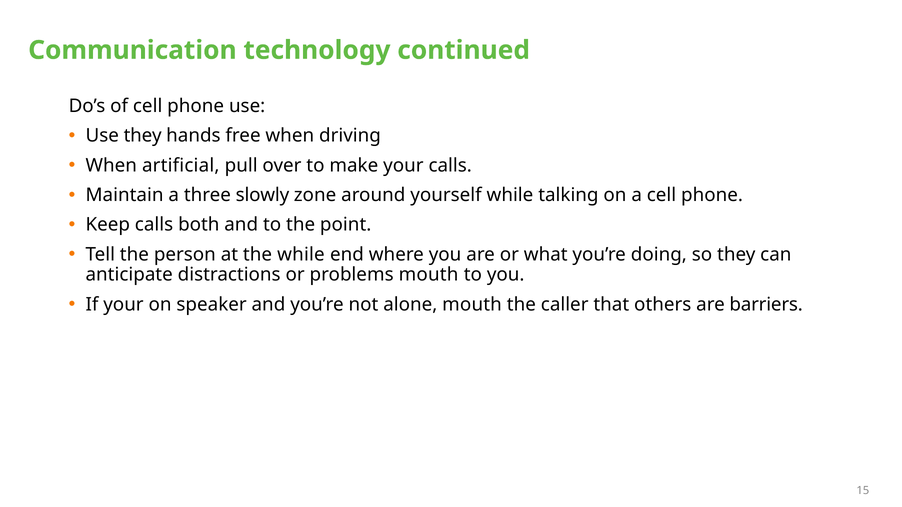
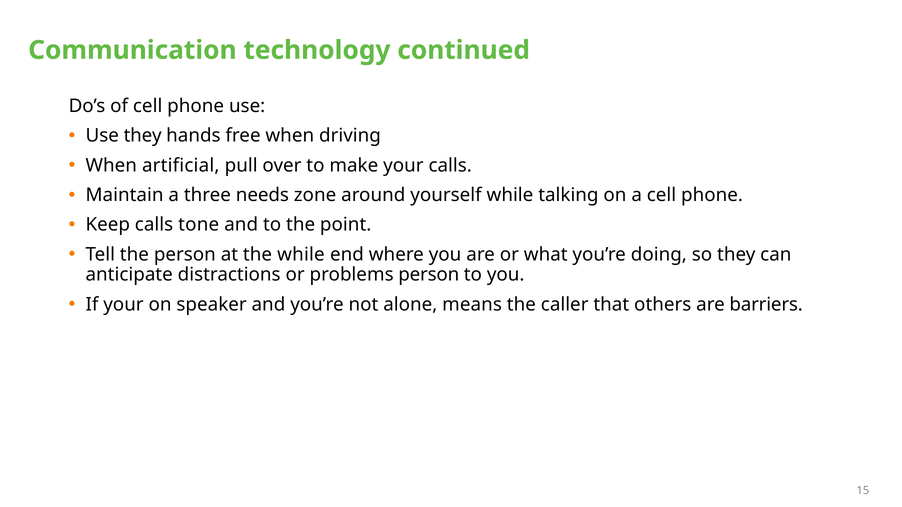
slowly: slowly -> needs (262, 195)
both: both -> tone (199, 225)
problems mouth: mouth -> person (429, 275)
alone mouth: mouth -> means (472, 305)
